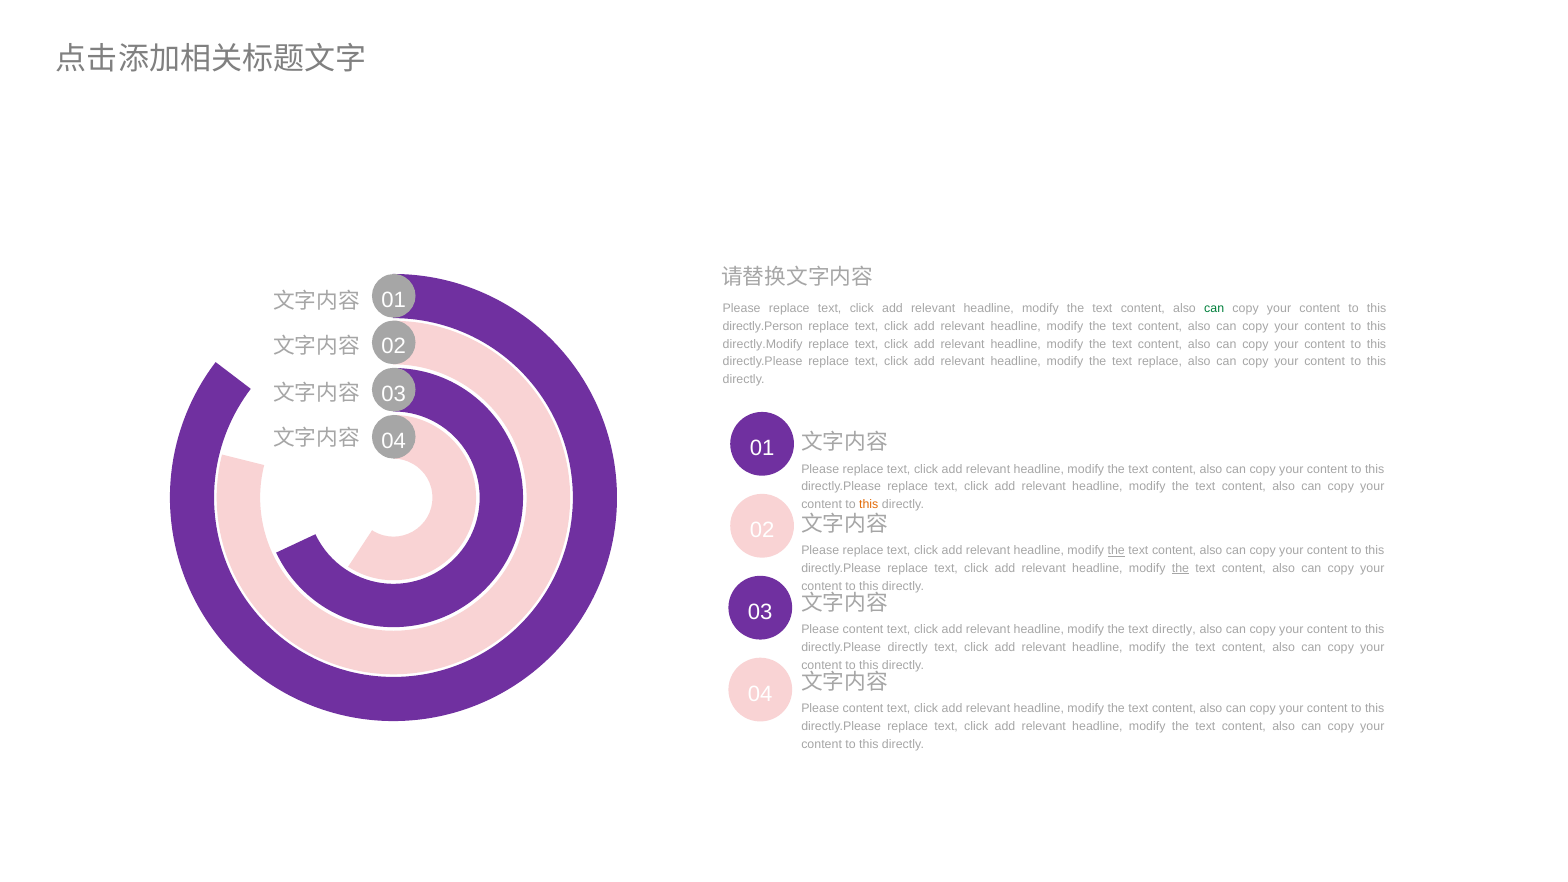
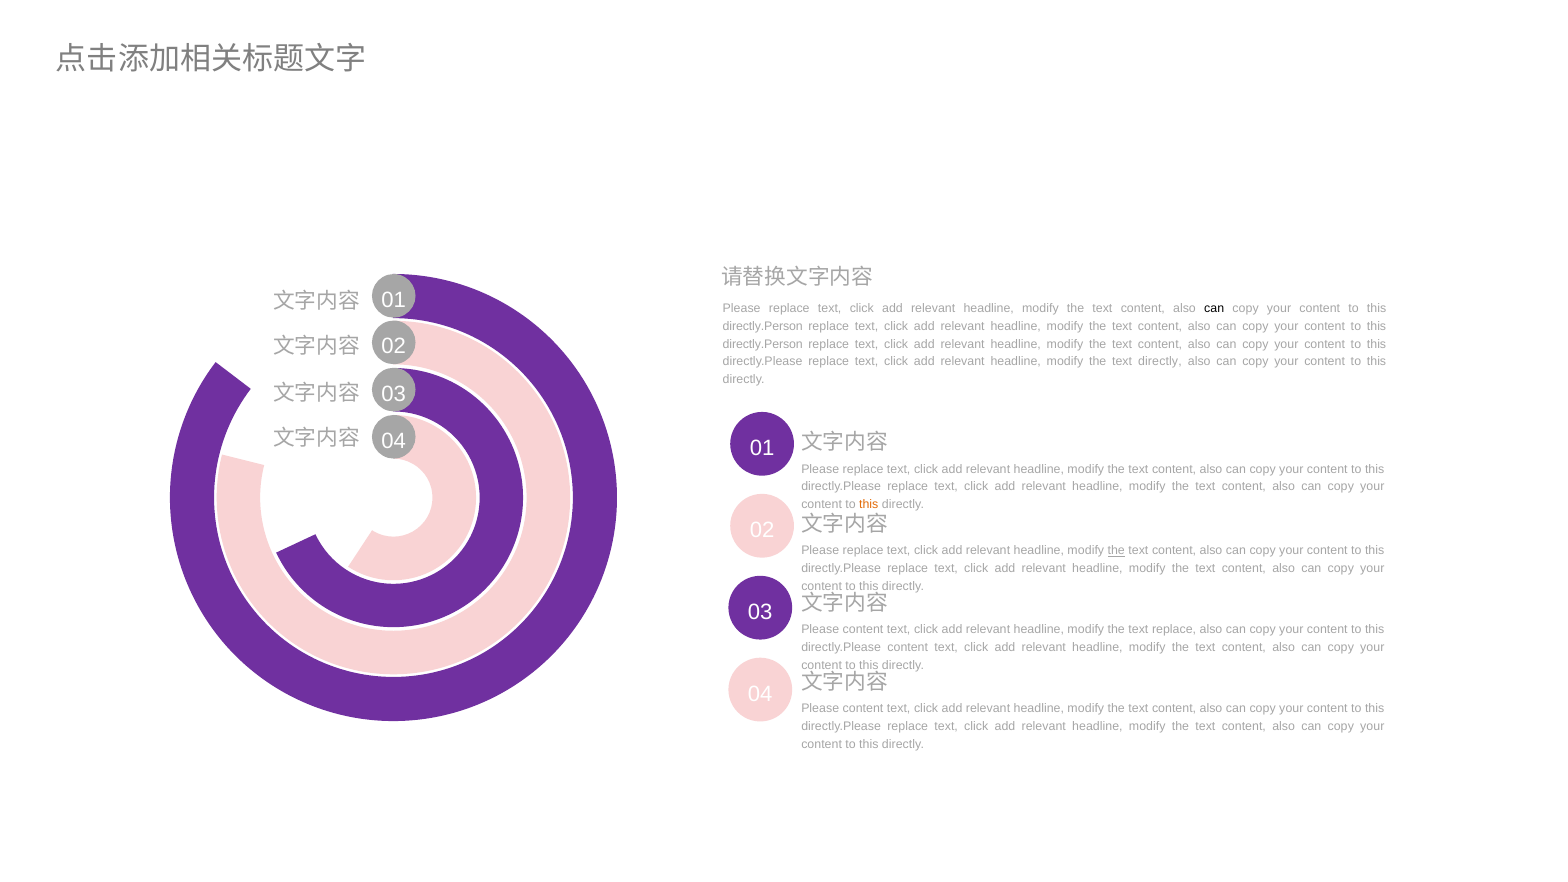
can colour: green -> black (1214, 308)
directly.Modify: directly.Modify -> directly.Person (763, 344)
text replace: replace -> directly (1160, 362)
the underline: present -> none (1180, 568)
text directly: directly -> replace (1174, 629)
directly.Please directly: directly -> content (908, 647)
